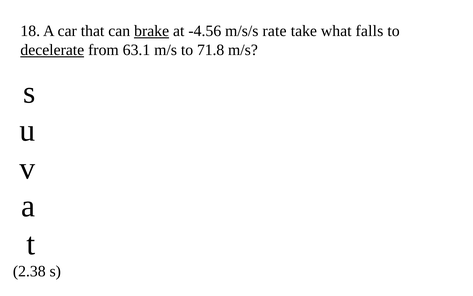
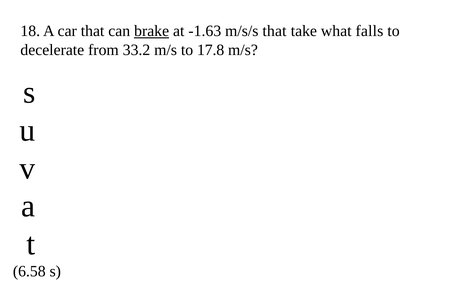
-4.56: -4.56 -> -1.63 (205, 31)
m/s/s rate: rate -> that (274, 31)
decelerate underline: present -> none (52, 50)
63.1: 63.1 -> 33.2 (137, 50)
71.8: 71.8 -> 17.8 (211, 50)
2.38: 2.38 -> 6.58 (29, 271)
